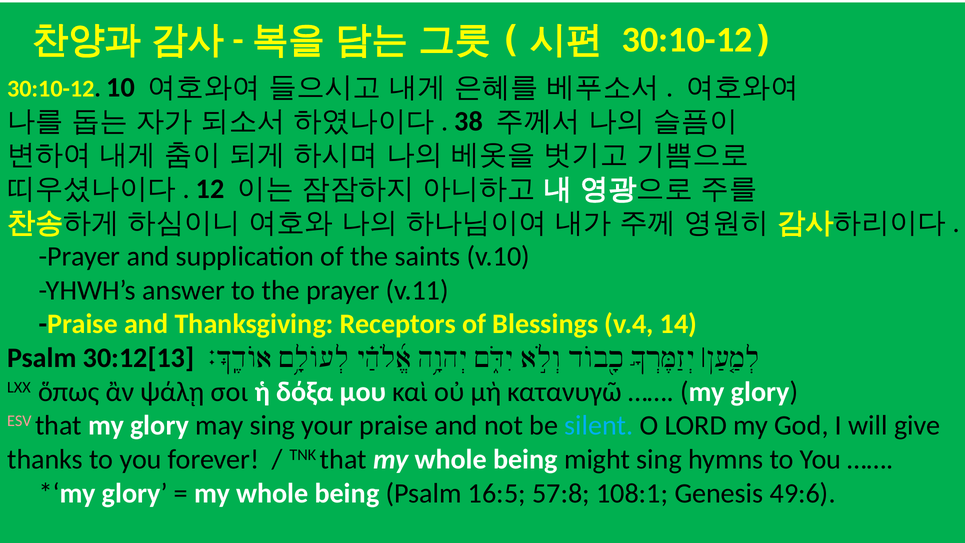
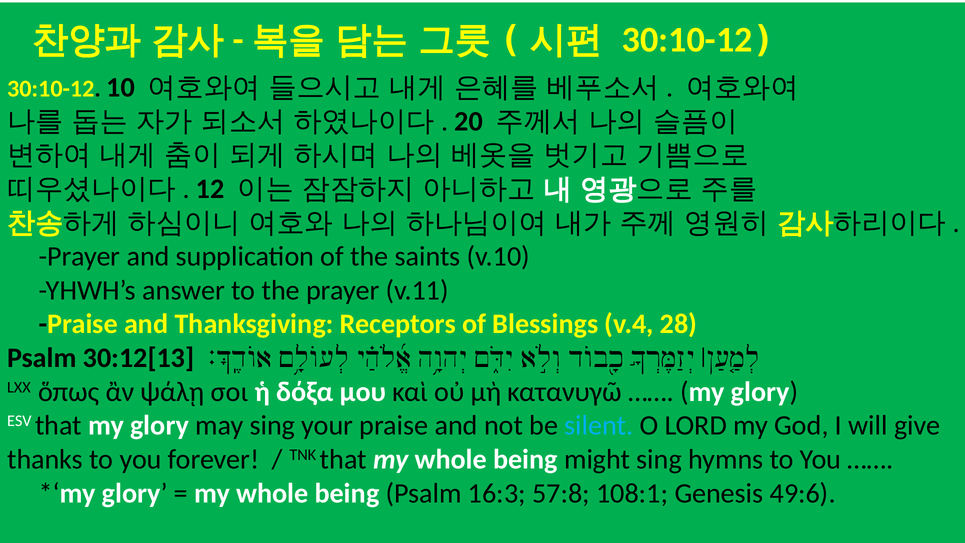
38: 38 -> 20 (469, 121)
14: 14 -> 28 (679, 324)
ESV colour: pink -> white (19, 421)
16:5: 16:5 -> 16:3 (497, 493)
